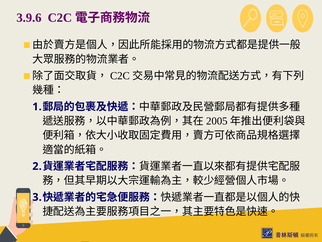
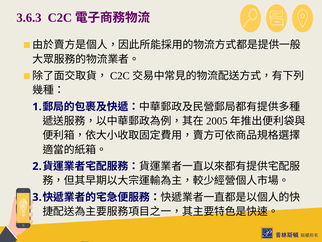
3.9.6: 3.9.6 -> 3.6.3 (29, 18)
